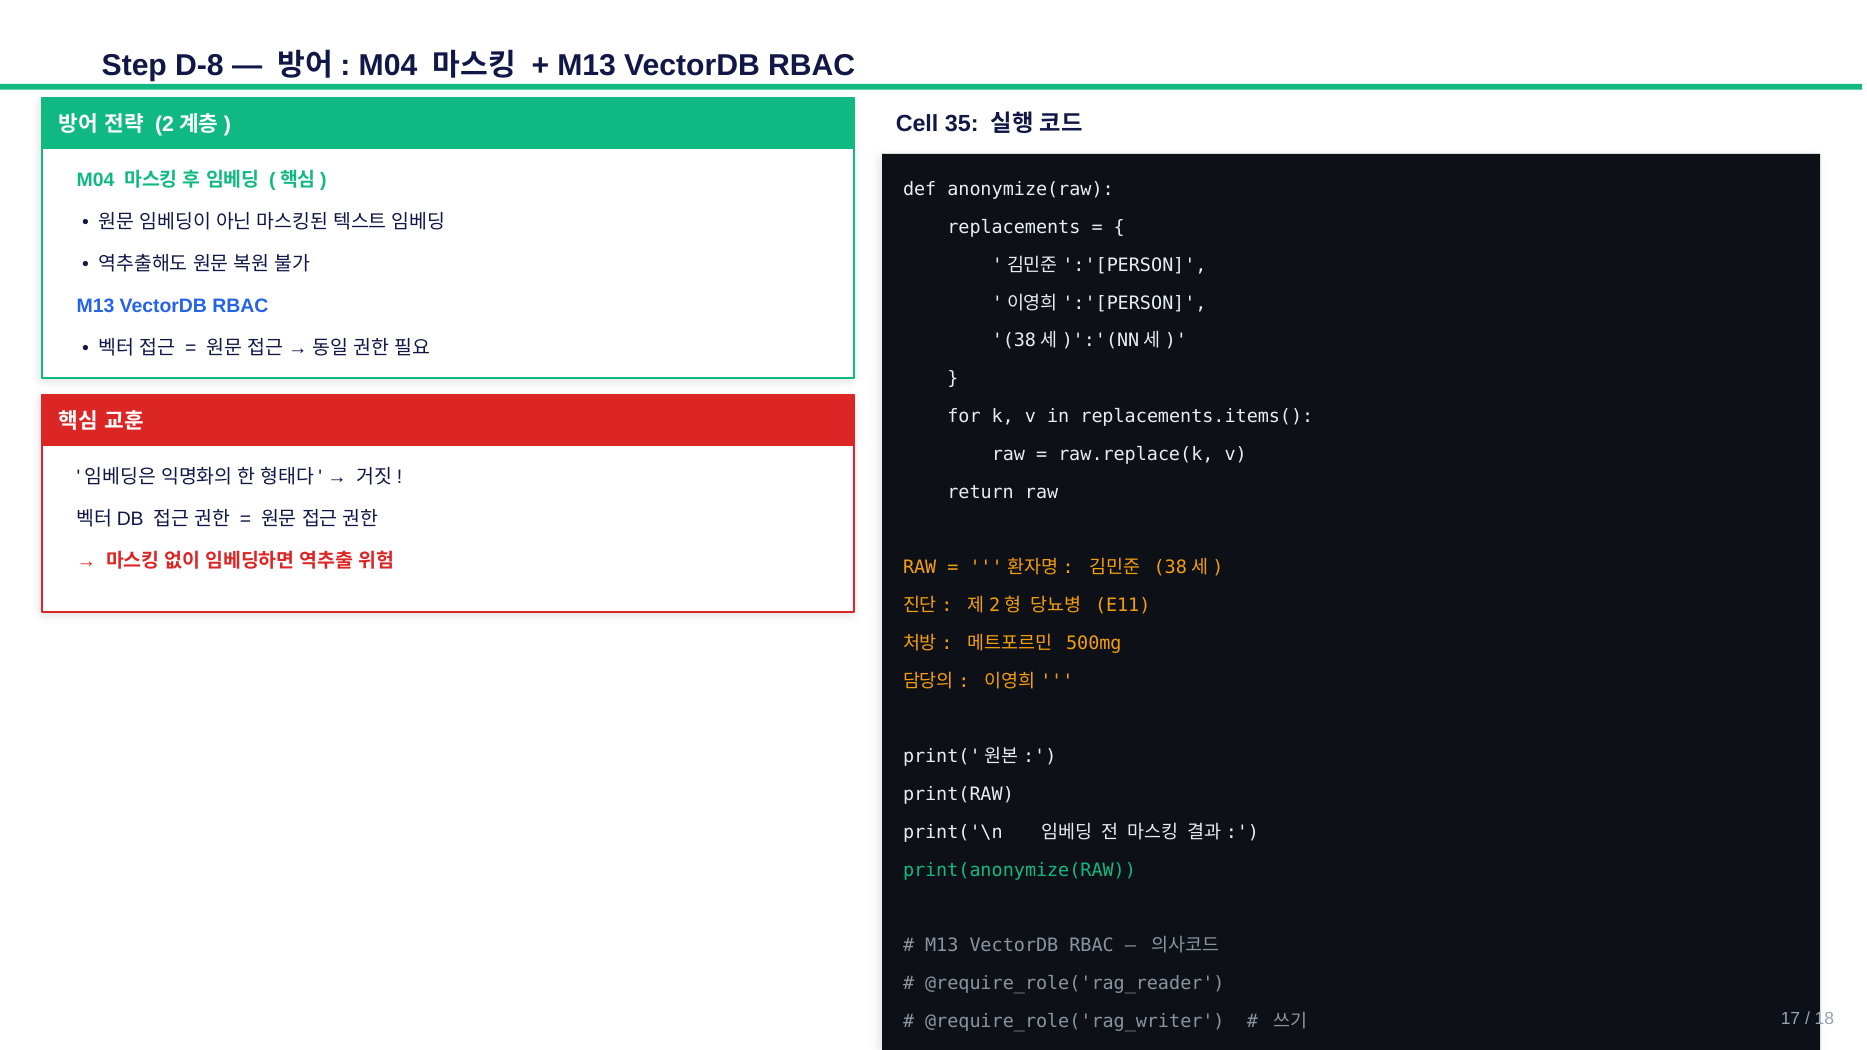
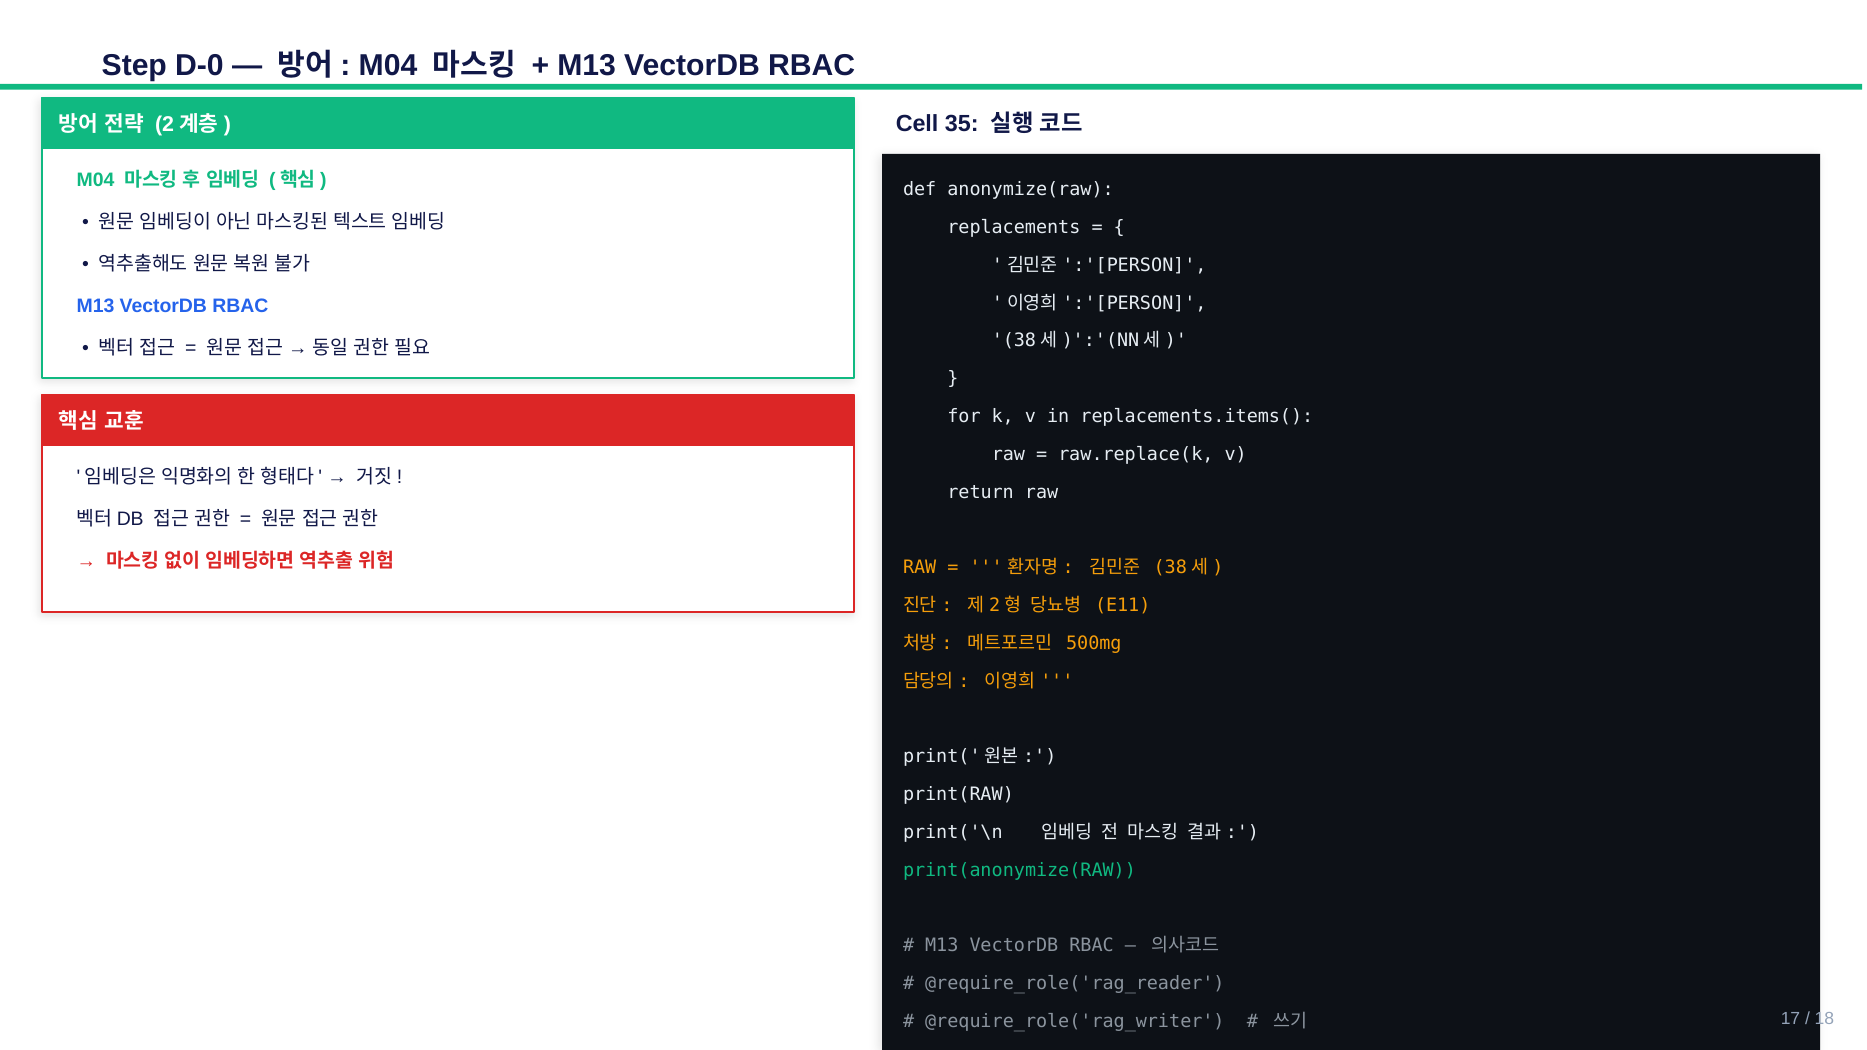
D-8: D-8 -> D-0 (199, 65)
